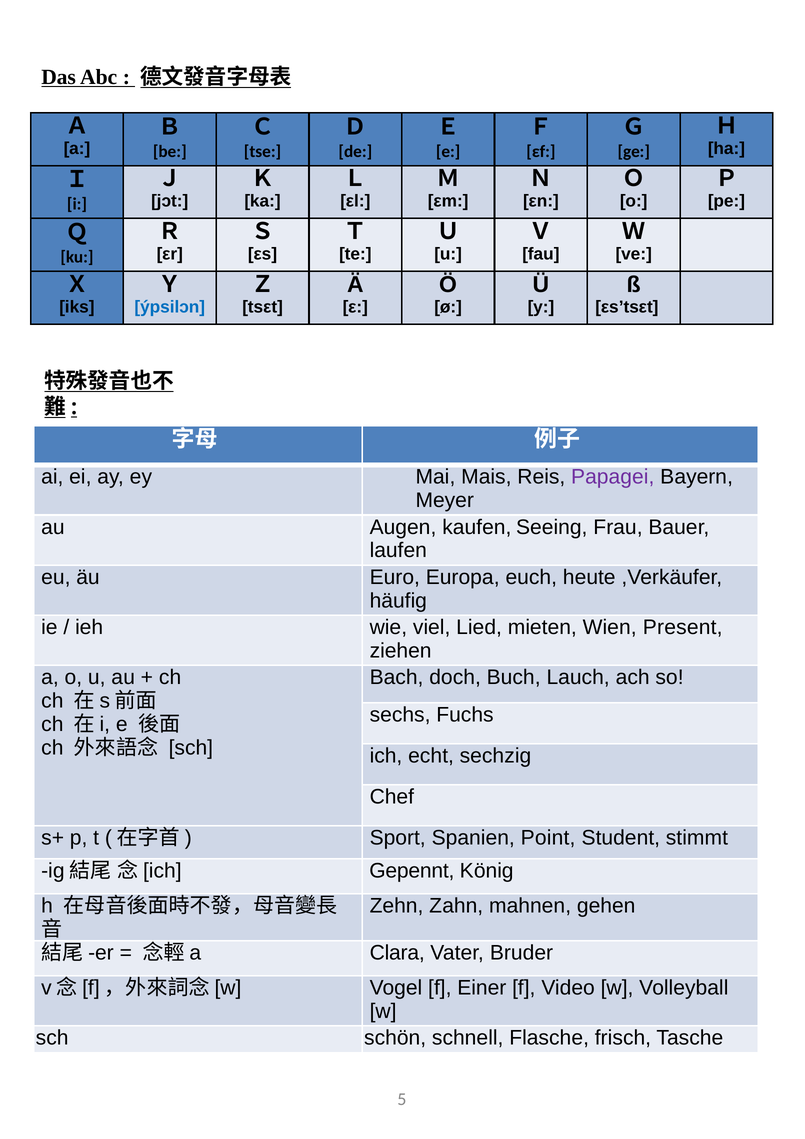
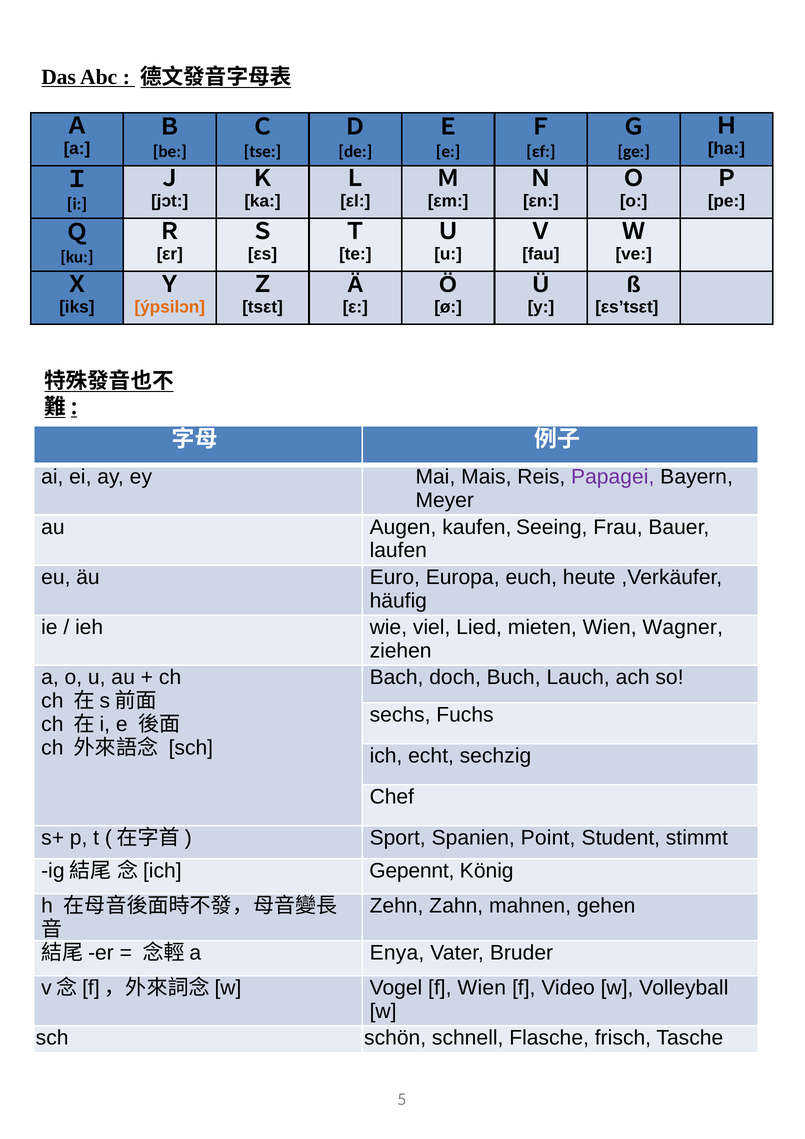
ýpsilɔn colour: blue -> orange (170, 307)
Present: Present -> Wagner (683, 627)
Clara: Clara -> Enya (397, 952)
f Einer: Einer -> Wien (482, 987)
